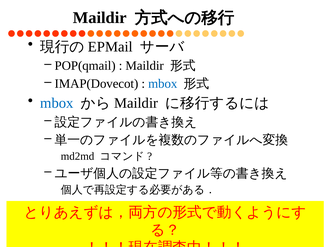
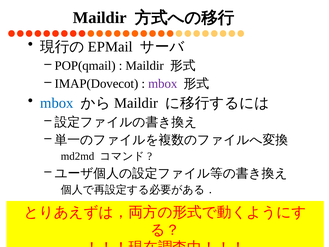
mbox colour: blue -> purple (163, 84)
